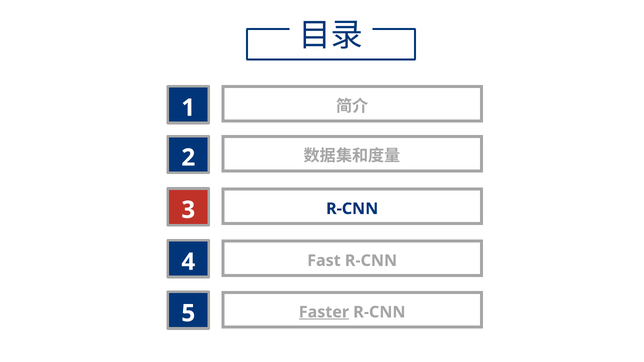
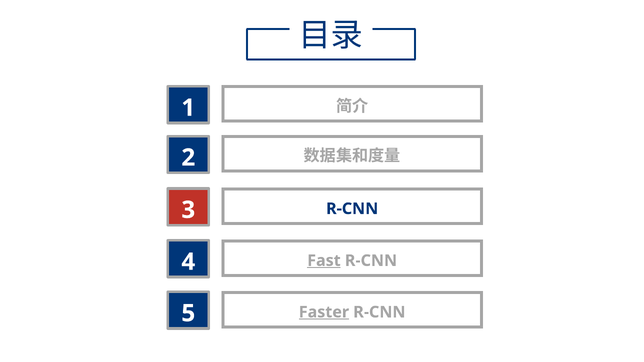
Fast underline: none -> present (324, 261)
